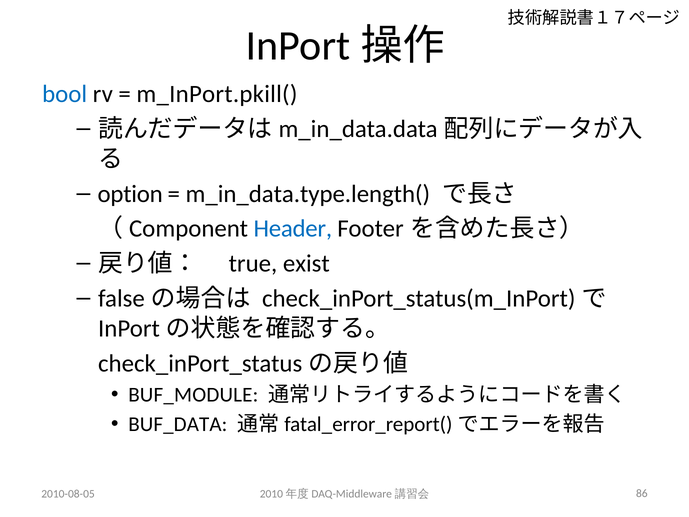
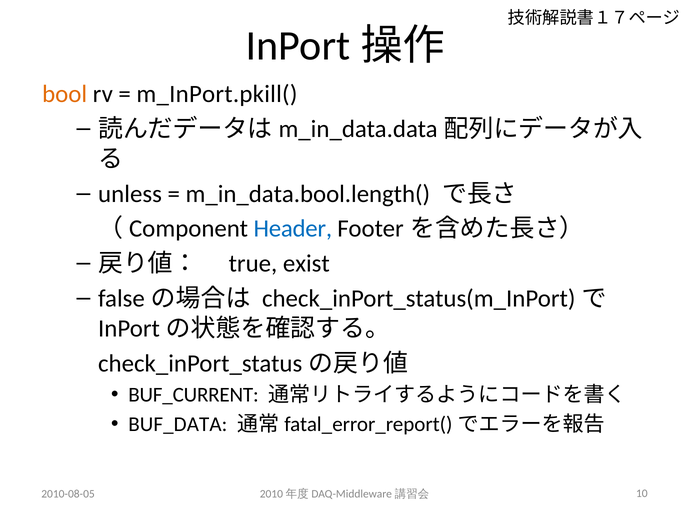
bool colour: blue -> orange (65, 94)
option: option -> unless (130, 194)
m_in_data.type.length(: m_in_data.type.length( -> m_in_data.bool.length( (308, 194)
BUF_MODULE: BUF_MODULE -> BUF_CURRENT (193, 395)
86: 86 -> 10 (642, 493)
